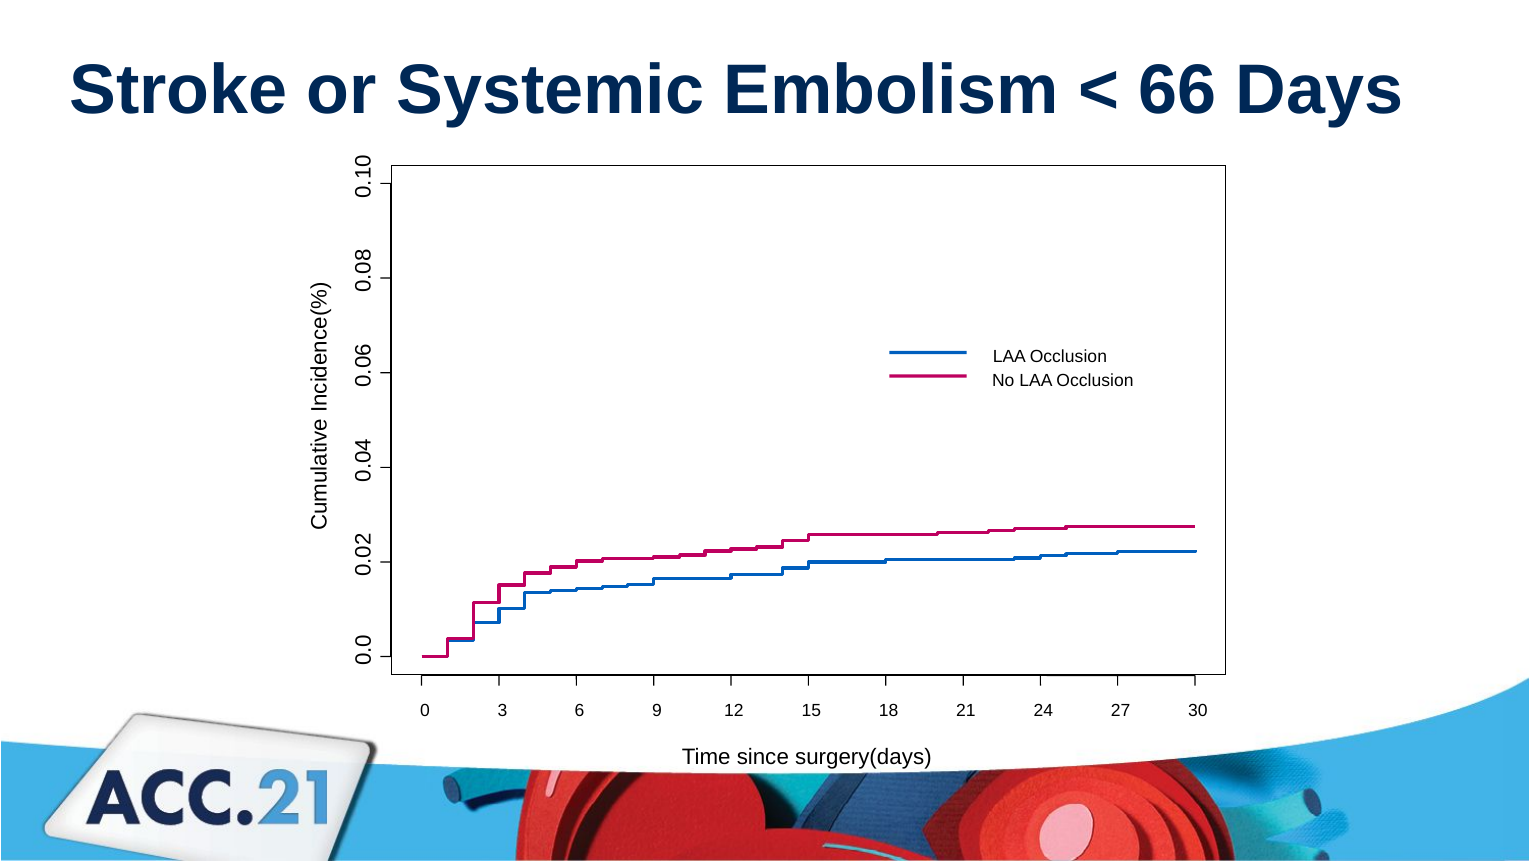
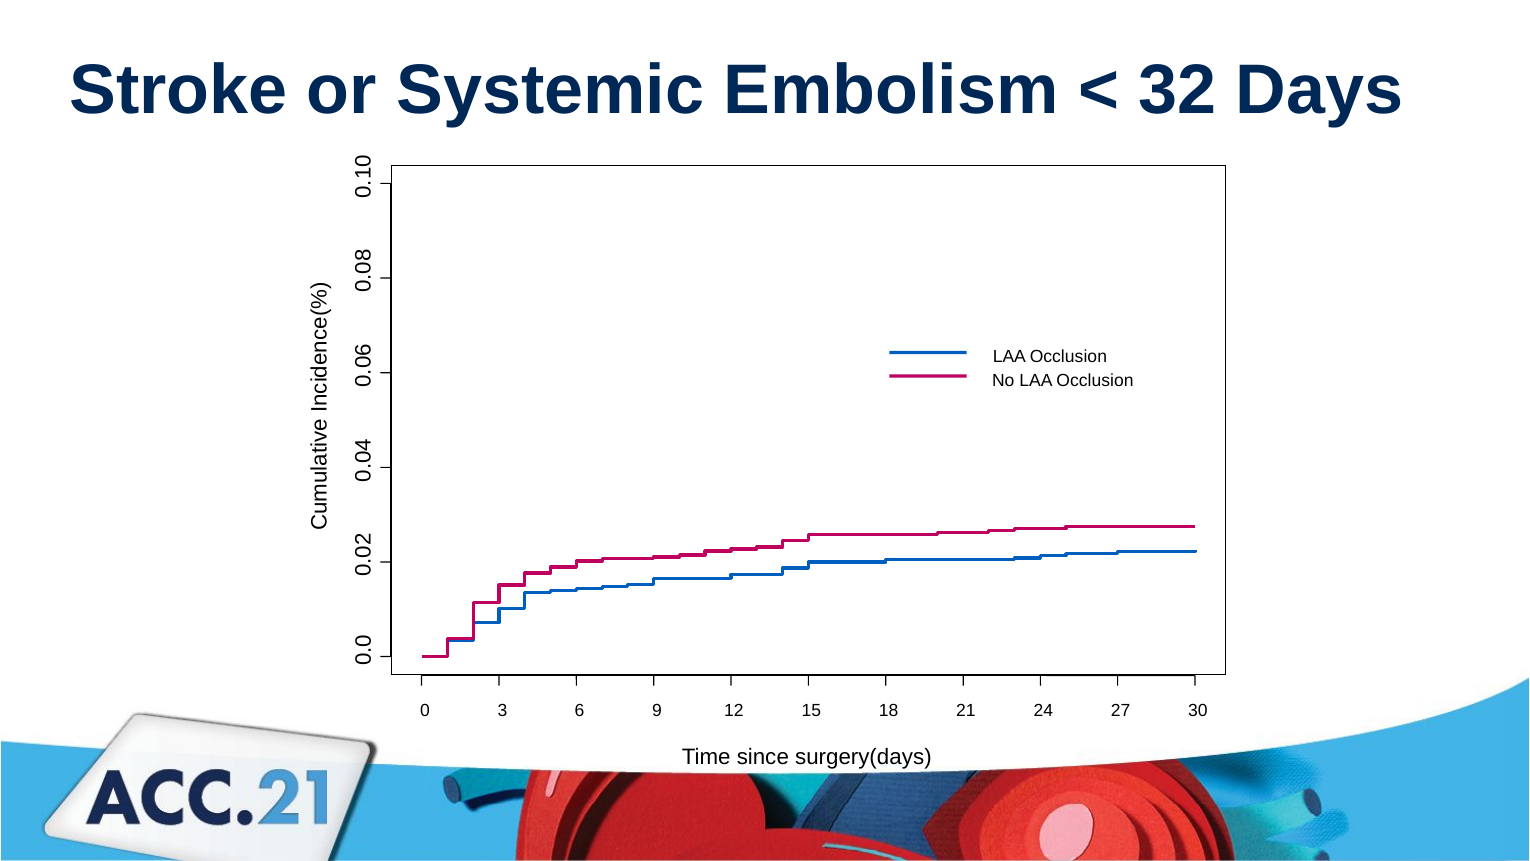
66: 66 -> 32 (1177, 90)
